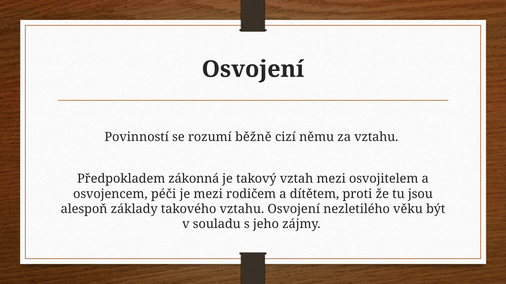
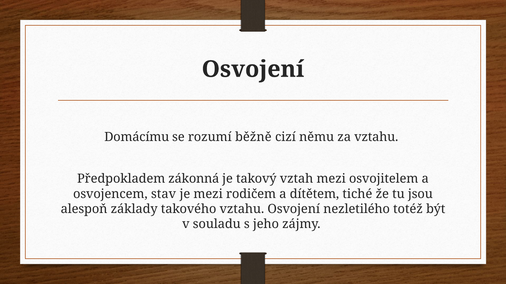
Povinností: Povinností -> Domácímu (137, 137)
péči: péči -> stav (164, 194)
proti: proti -> tiché (357, 194)
věku: věku -> totéž (408, 209)
